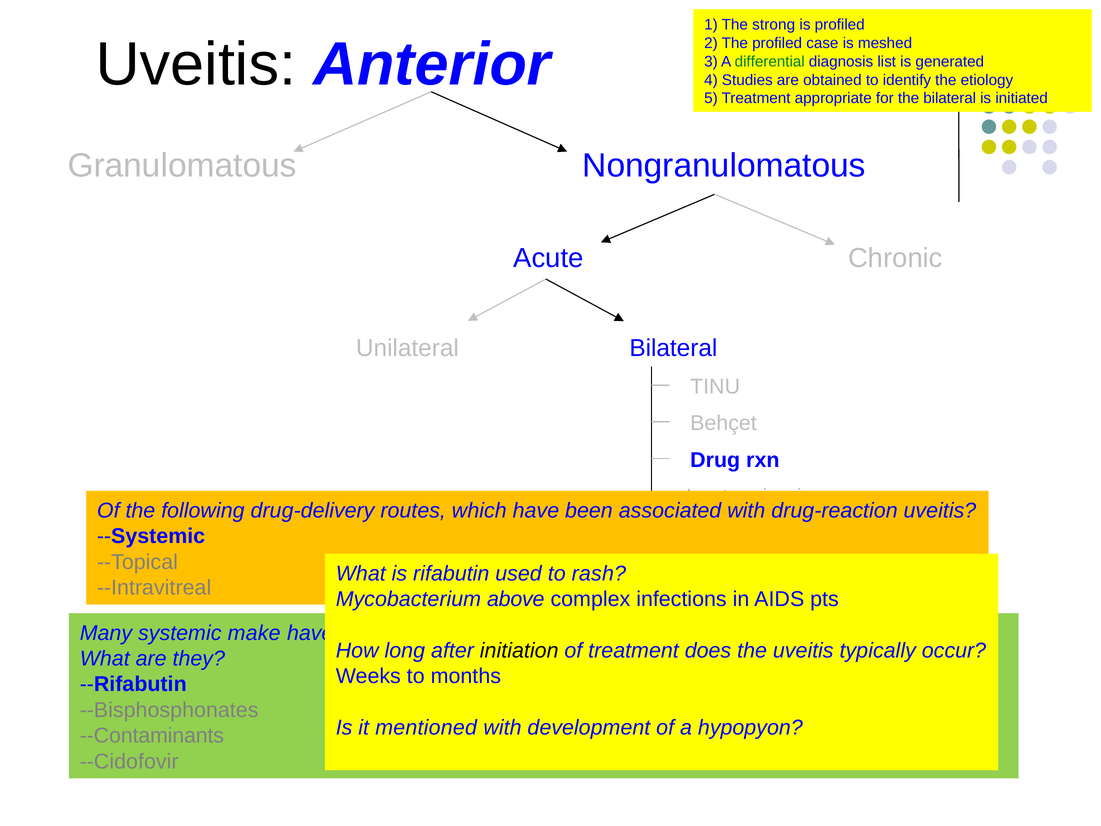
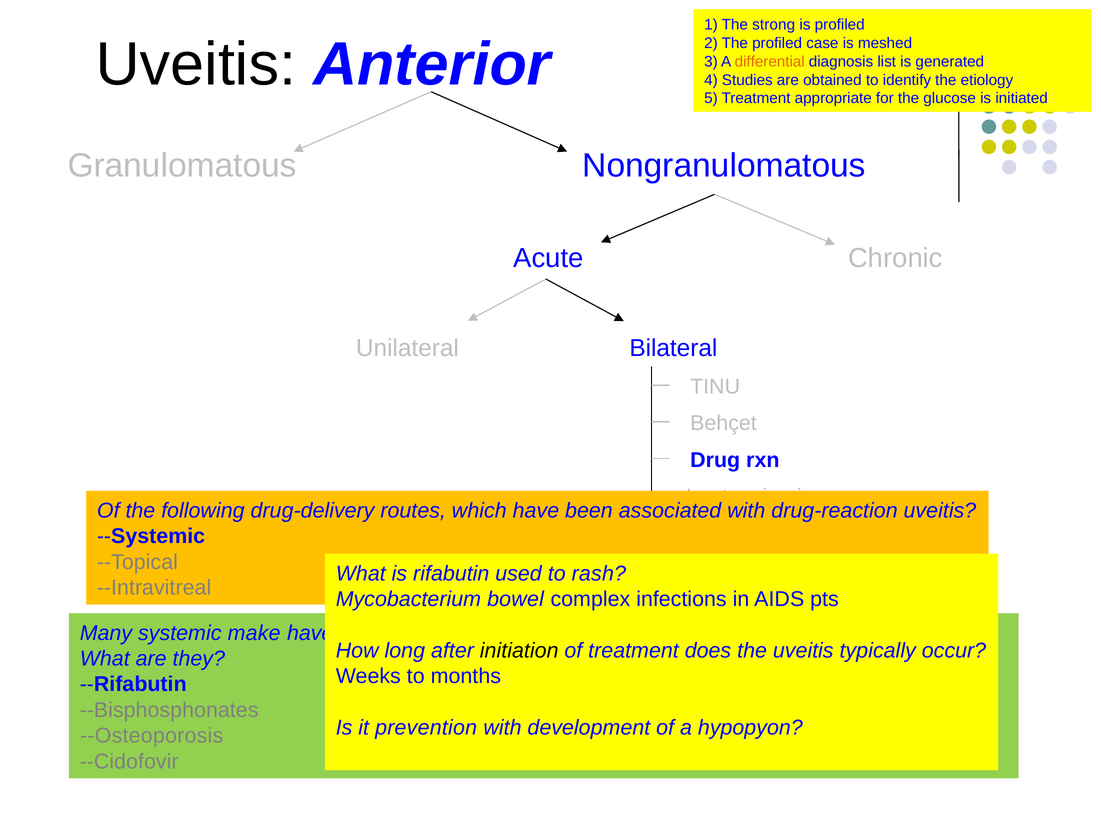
differential colour: green -> orange (770, 62)
the bilateral: bilateral -> glucose (950, 98)
above: above -> bowel (516, 599)
mentioned: mentioned -> prevention (426, 728)
--Contaminants: --Contaminants -> --Osteoporosis (152, 736)
